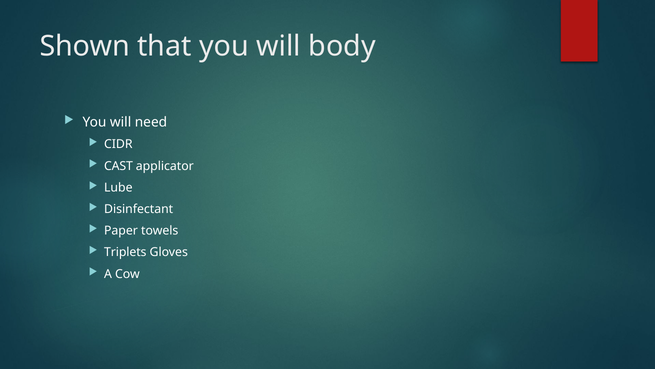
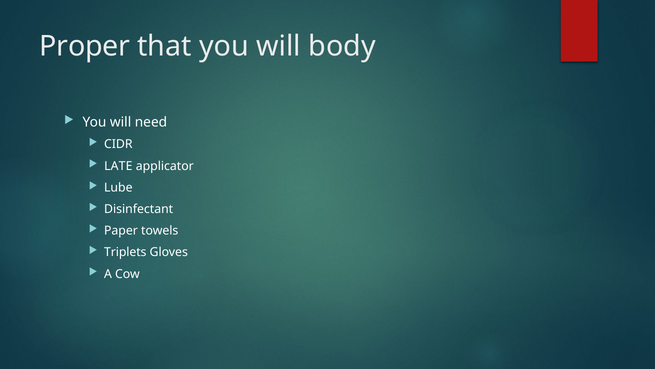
Shown: Shown -> Proper (85, 46)
CAST: CAST -> LATE (118, 166)
